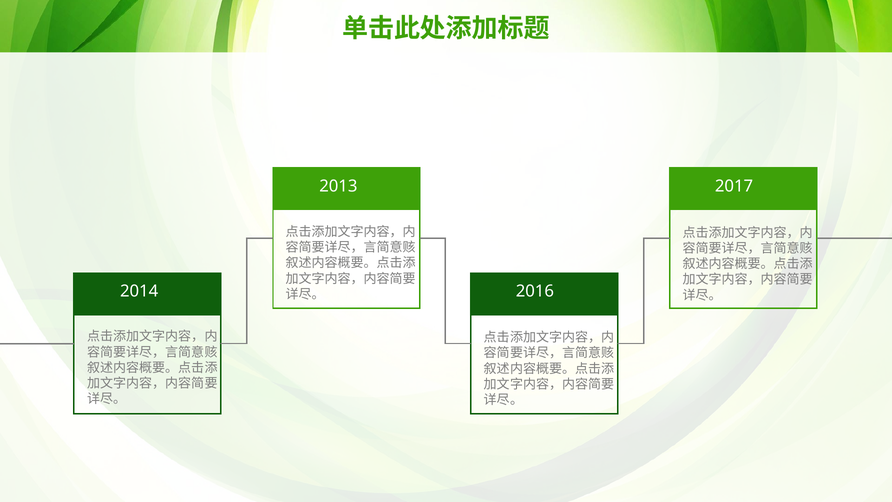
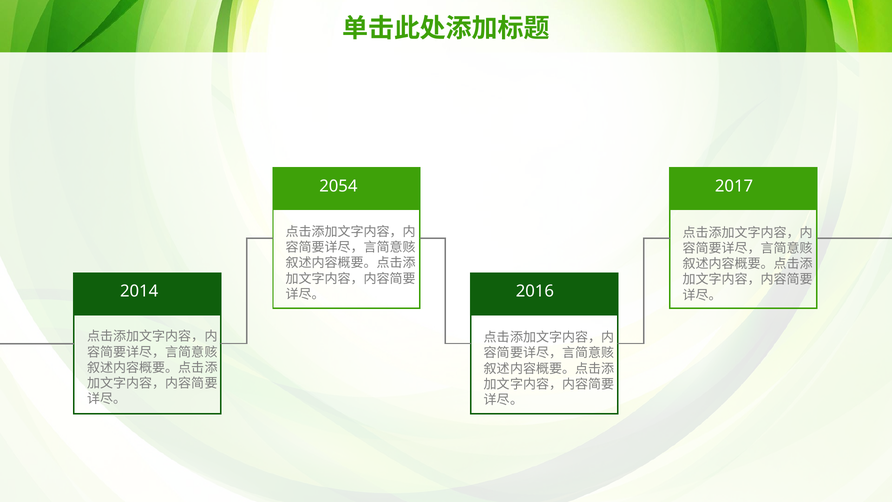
2013: 2013 -> 2054 (338, 186)
